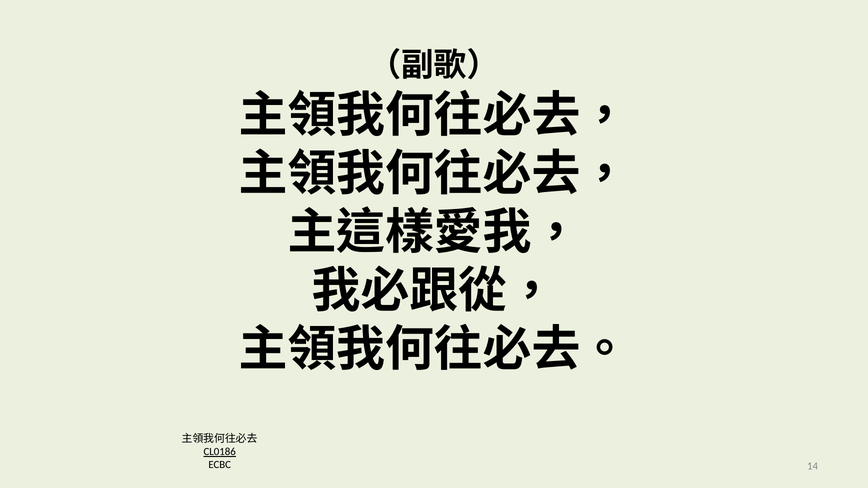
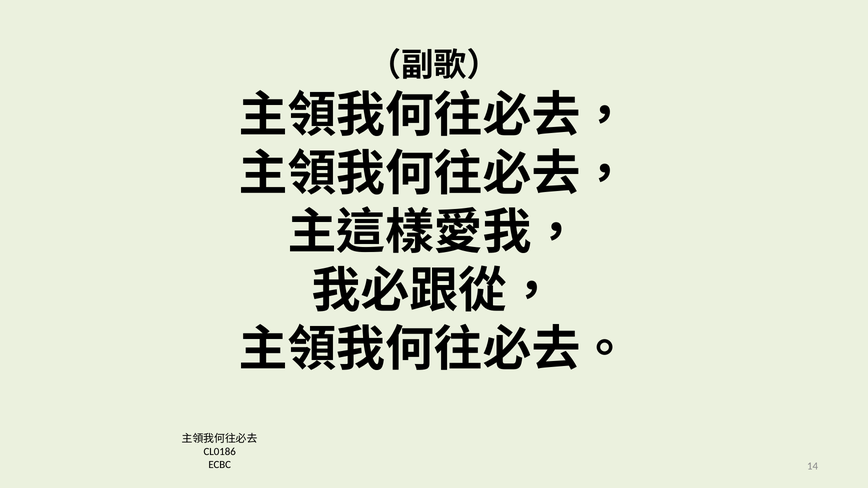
CL0186 underline: present -> none (220, 452)
